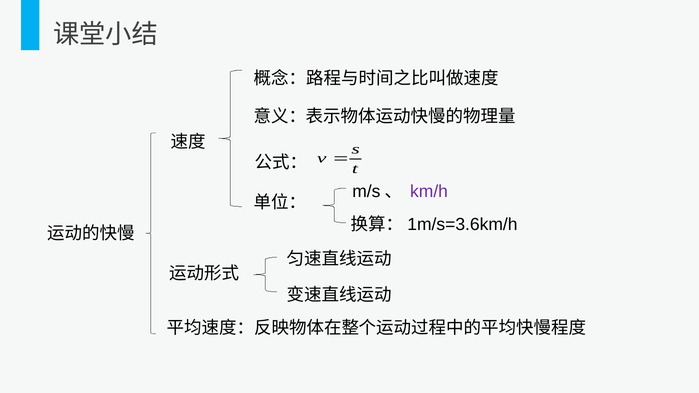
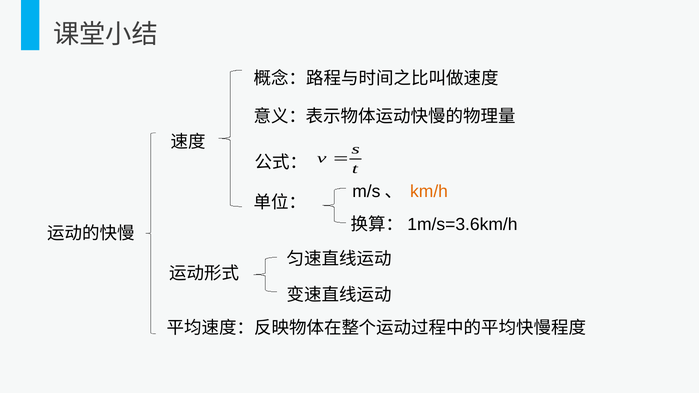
km/h colour: purple -> orange (429, 192)
